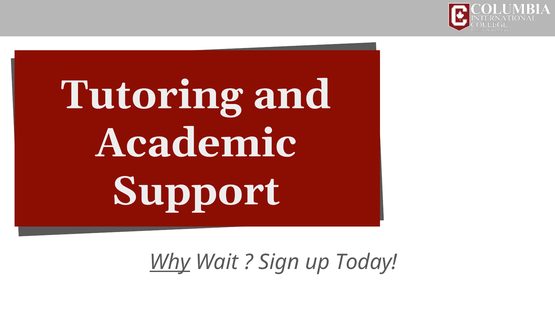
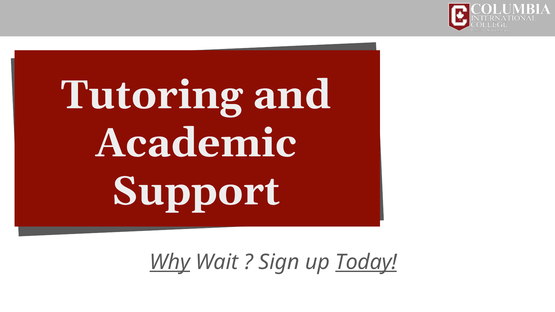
Today underline: none -> present (366, 262)
